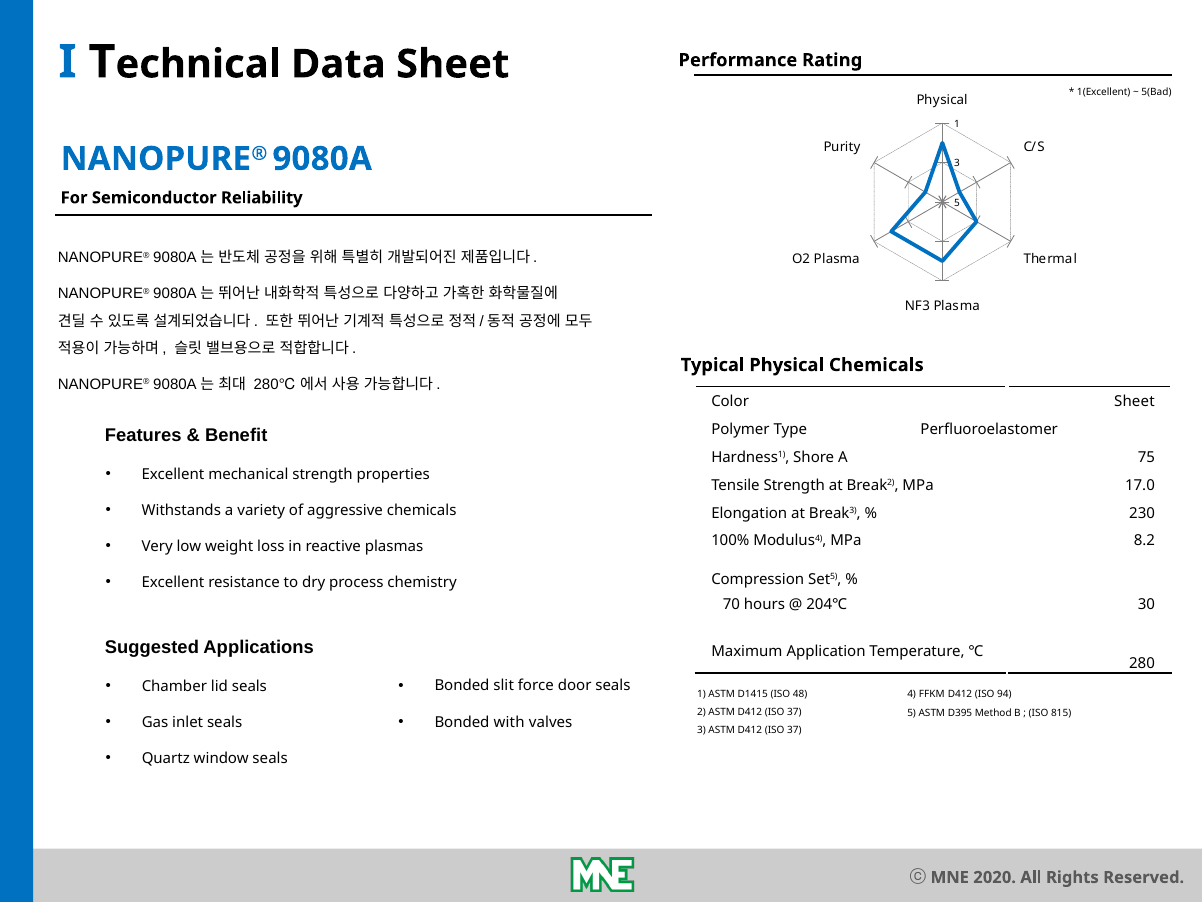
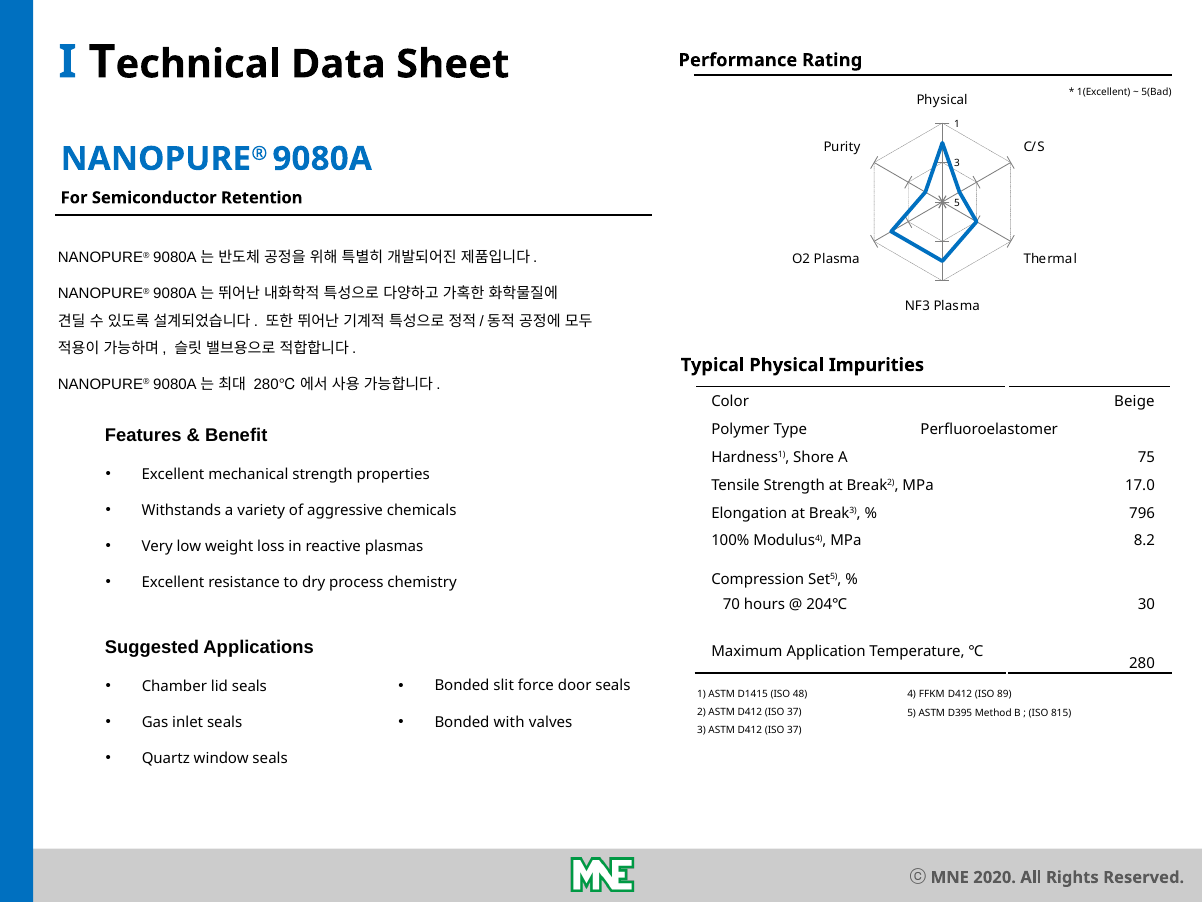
Reliability: Reliability -> Retention (262, 198)
Physical Chemicals: Chemicals -> Impurities (876, 365)
Color Sheet: Sheet -> Beige (1134, 402)
230: 230 -> 796 (1142, 513)
94: 94 -> 89 (1004, 694)
